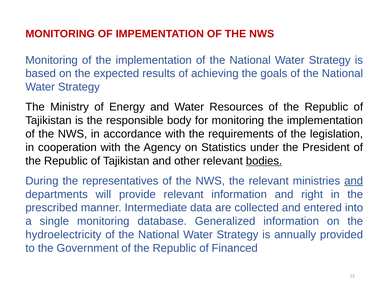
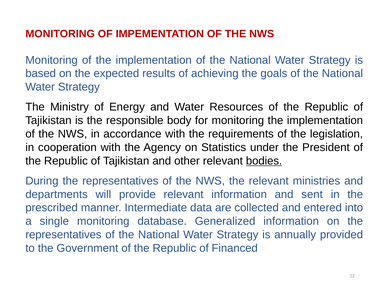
and underline: present -> none (354, 181)
right: right -> sent (312, 194)
hydroelectricity: hydroelectricity -> representatives (63, 235)
